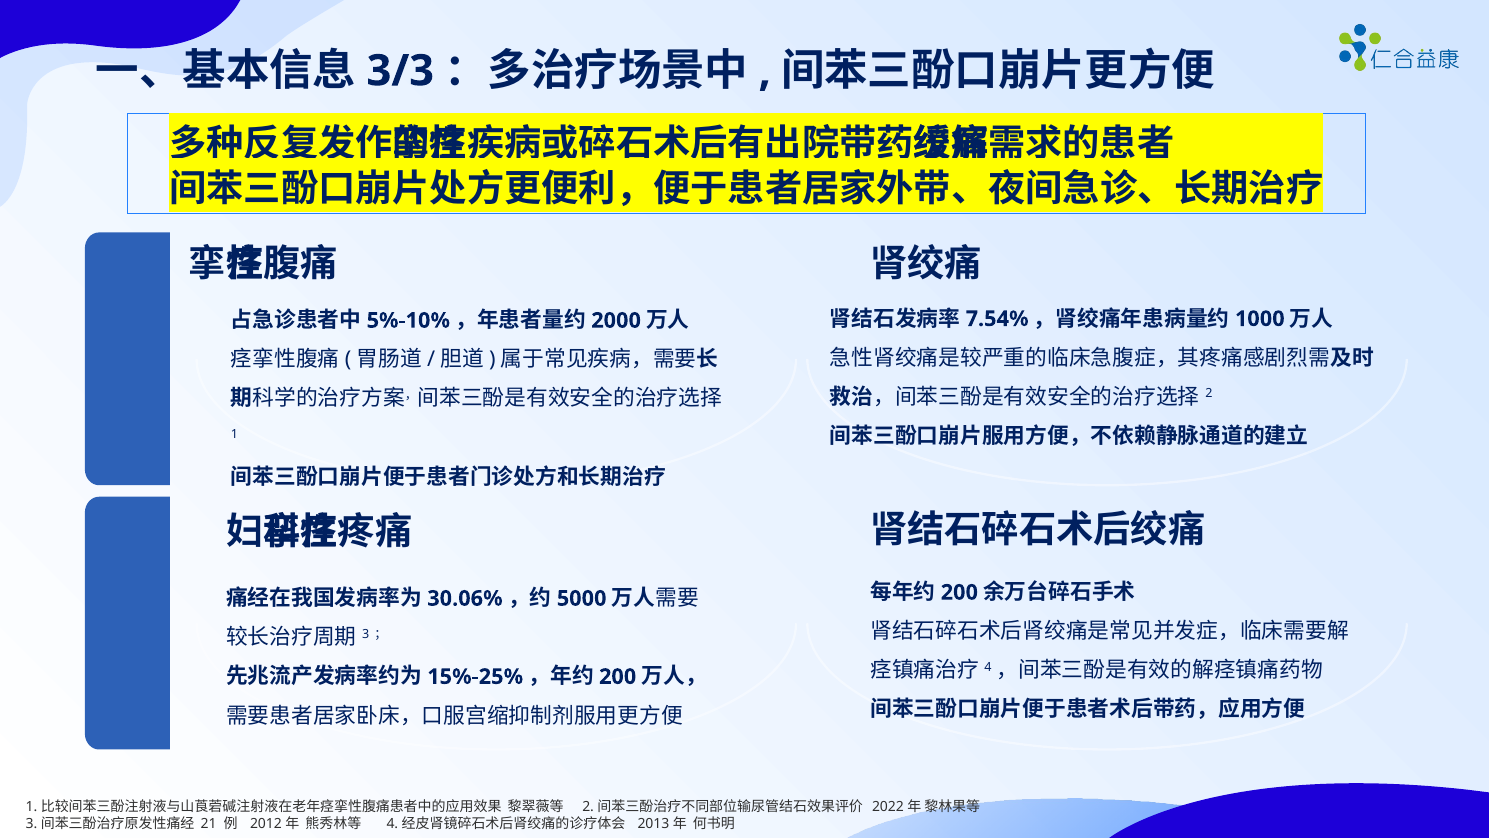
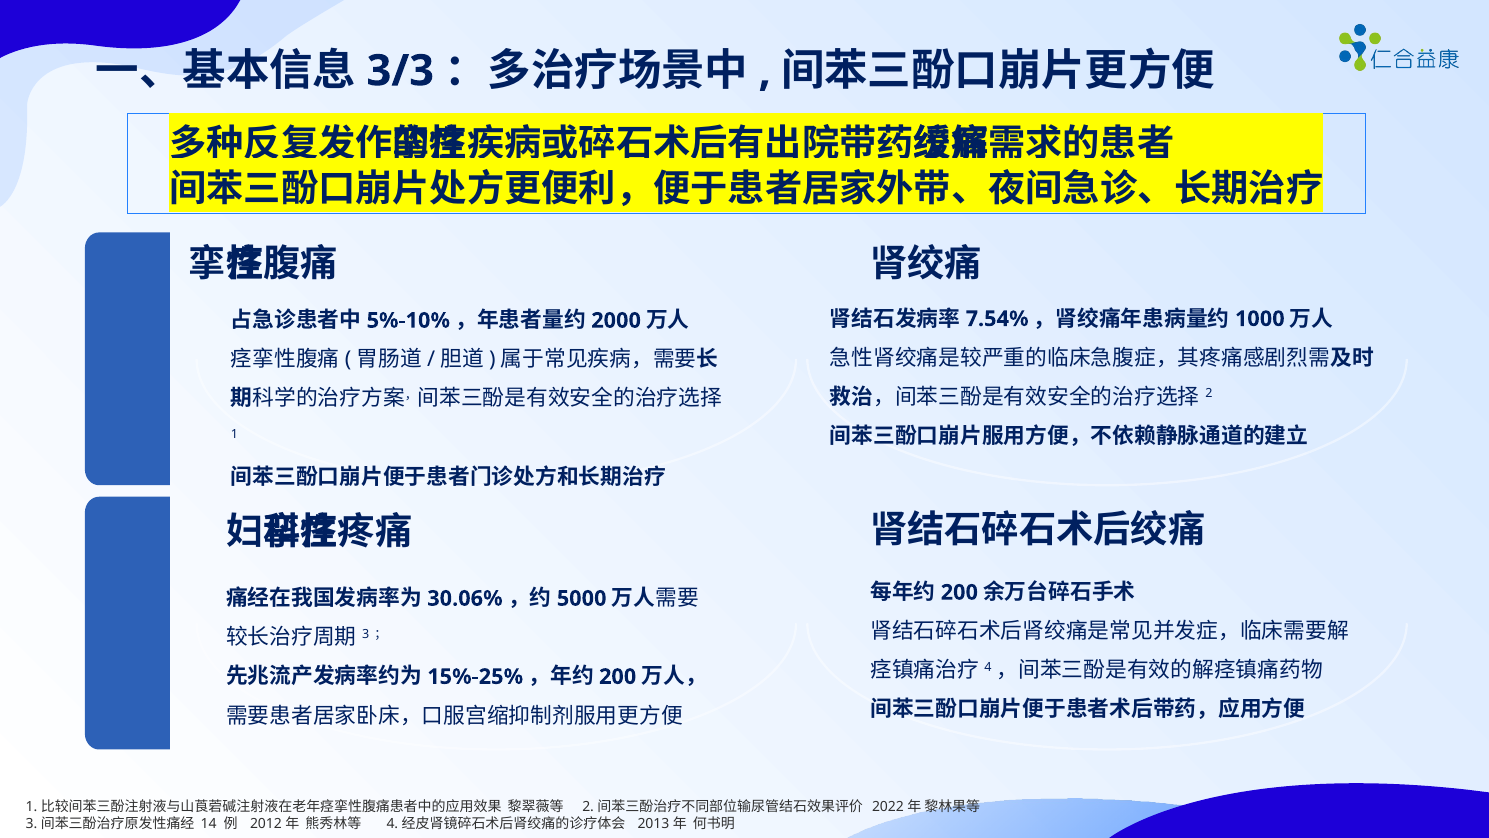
21: 21 -> 14 (209, 824)
